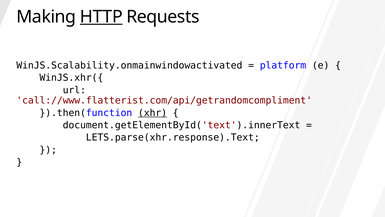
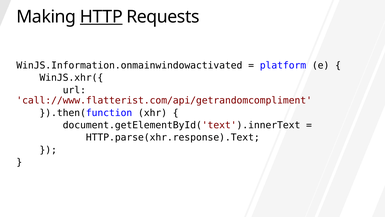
WinJS.Scalability.onmainwindowactivated: WinJS.Scalability.onmainwindowactivated -> WinJS.Information.onmainwindowactivated (129, 65)
xhr underline: present -> none (153, 113)
LETS.parse(xhr.response).Text: LETS.parse(xhr.response).Text -> HTTP.parse(xhr.response).Text (173, 137)
